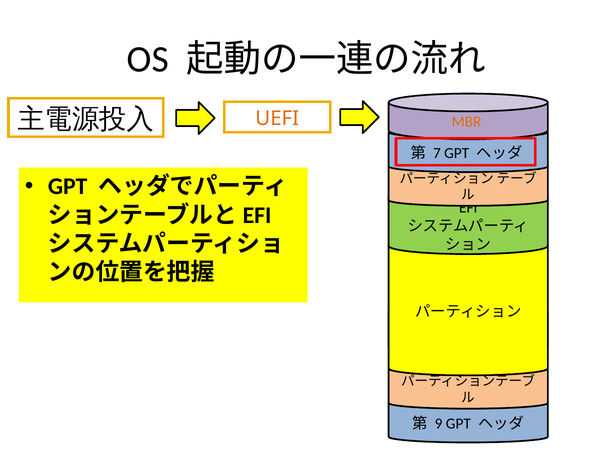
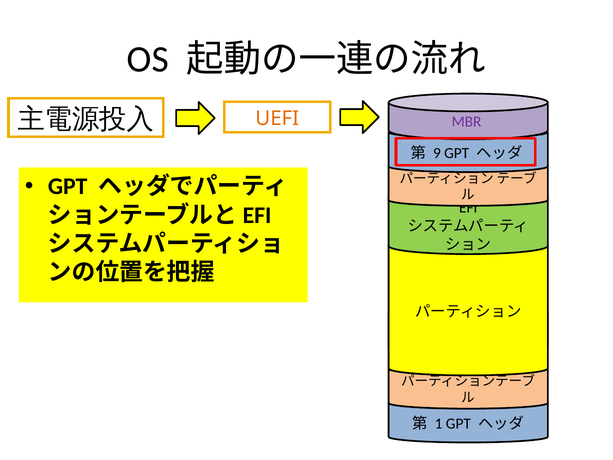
MBR colour: orange -> purple (466, 122)
7: 7 -> 9 (437, 153)
9: 9 -> 1 (439, 423)
